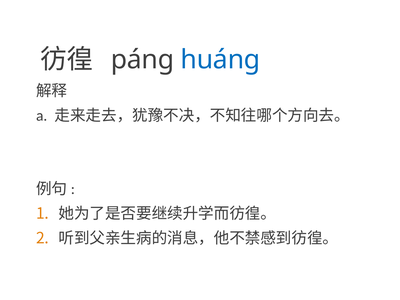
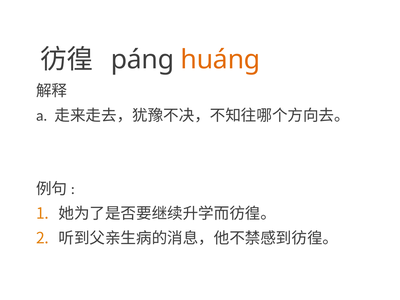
huáng colour: blue -> orange (220, 60)
